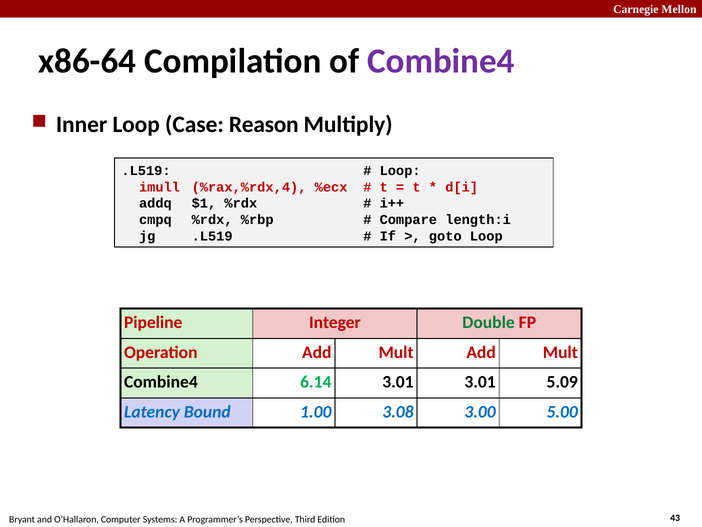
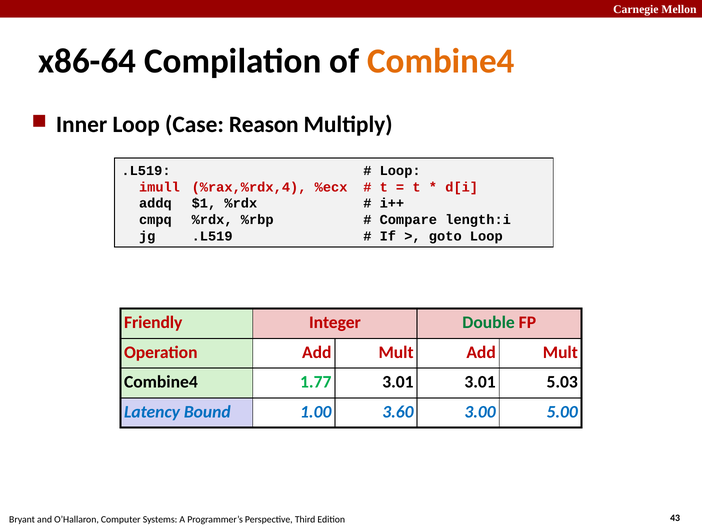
Combine4 colour: purple -> orange (441, 61)
Pipeline: Pipeline -> Friendly (153, 322)
6.14: 6.14 -> 1.77 (316, 382)
5.09: 5.09 -> 5.03 (562, 382)
3.08: 3.08 -> 3.60 (398, 411)
